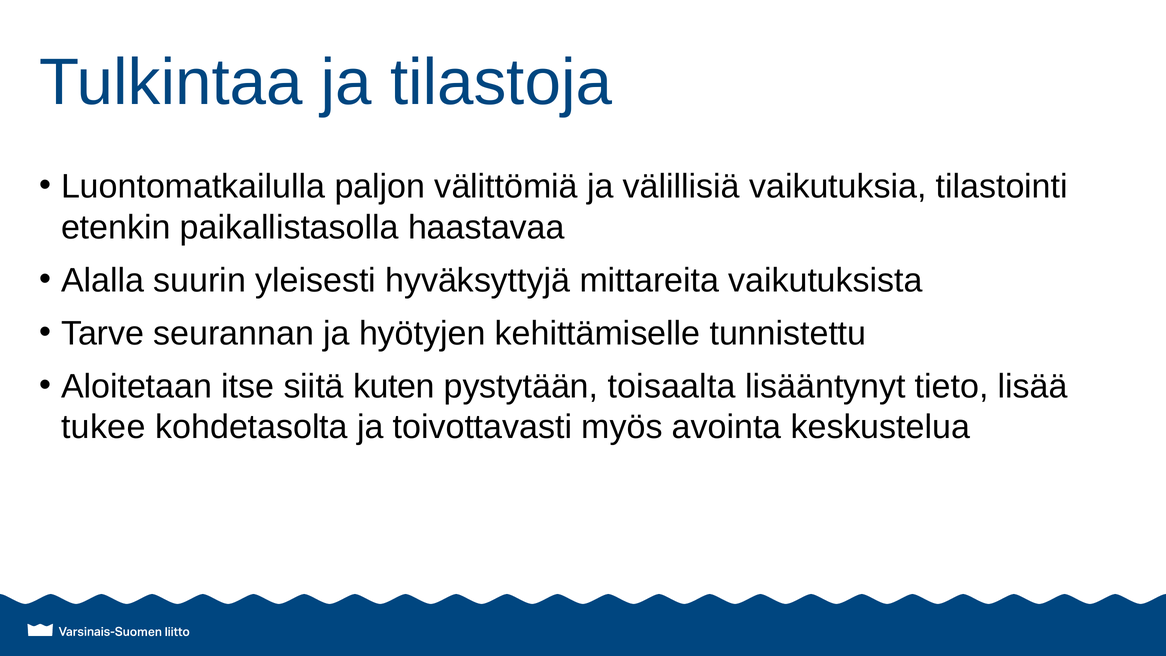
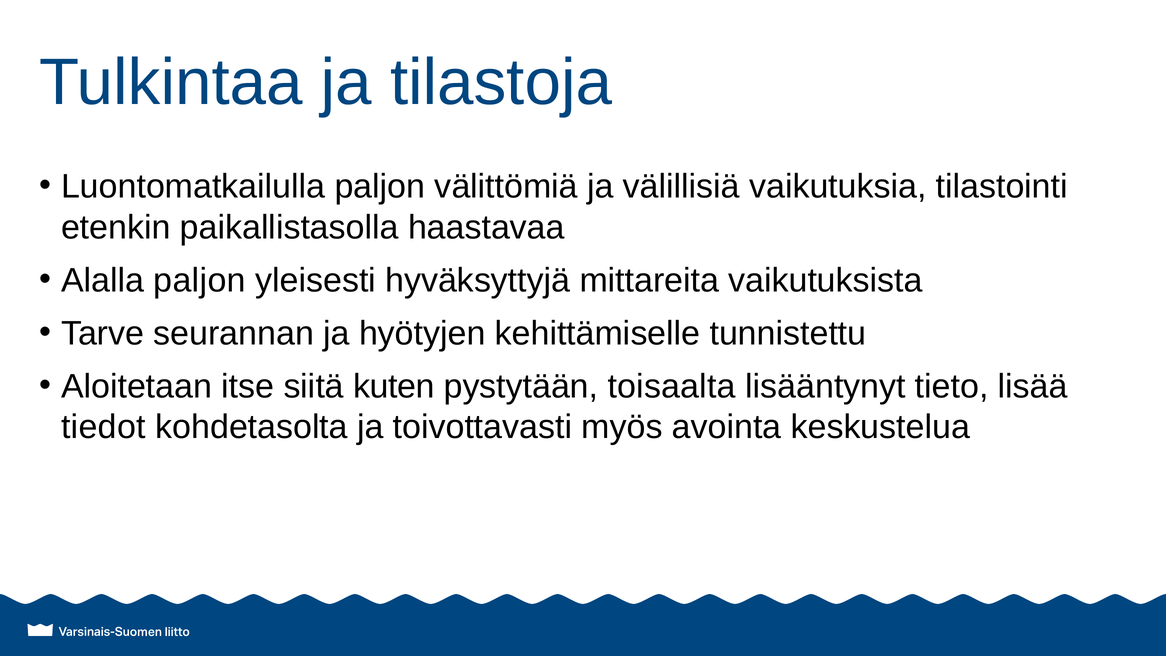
Alalla suurin: suurin -> paljon (200, 280)
tukee: tukee -> tiedot (103, 427)
